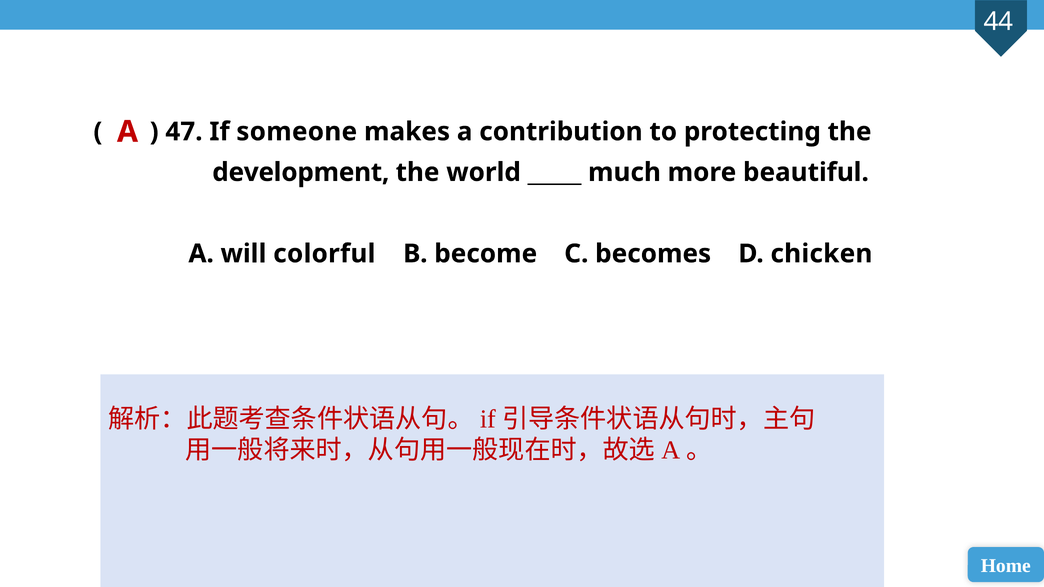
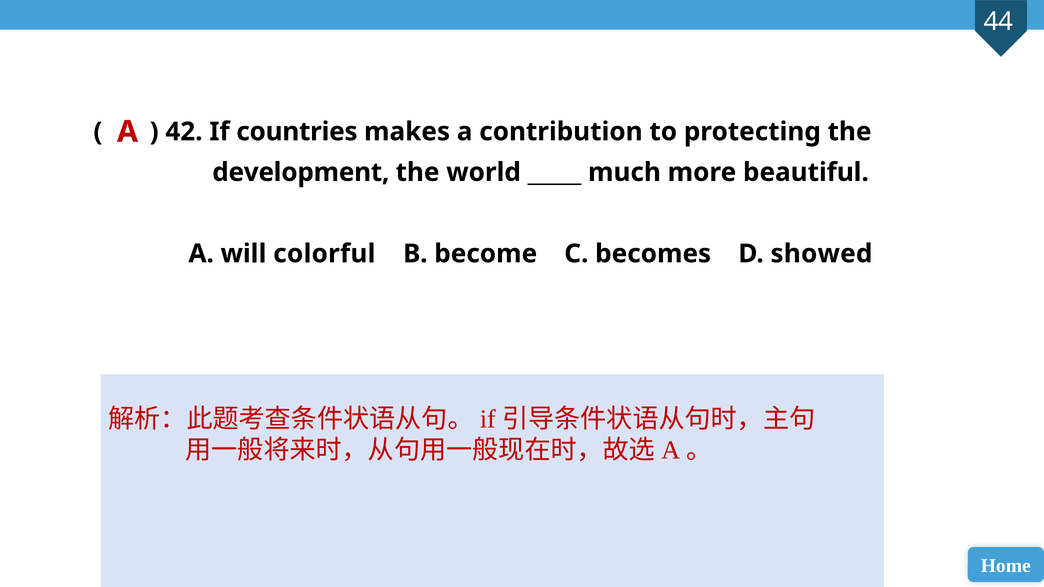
47: 47 -> 42 (184, 132)
someone: someone -> countries (297, 132)
chicken: chicken -> showed (821, 254)
